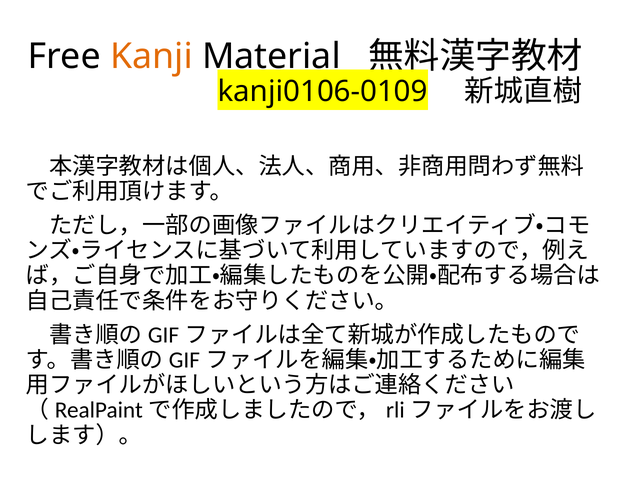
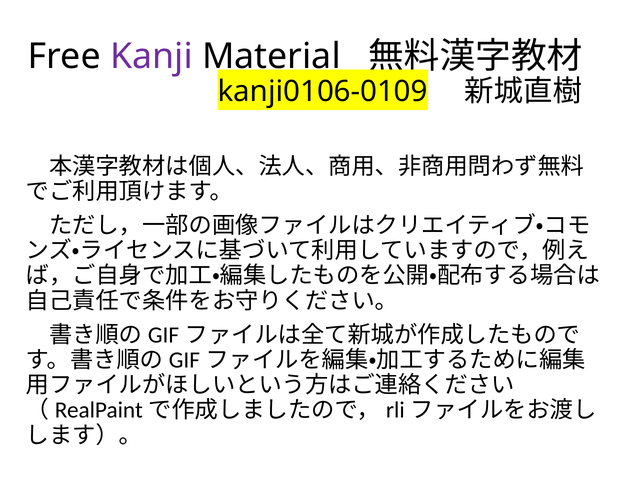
Kanji colour: orange -> purple (151, 56)
